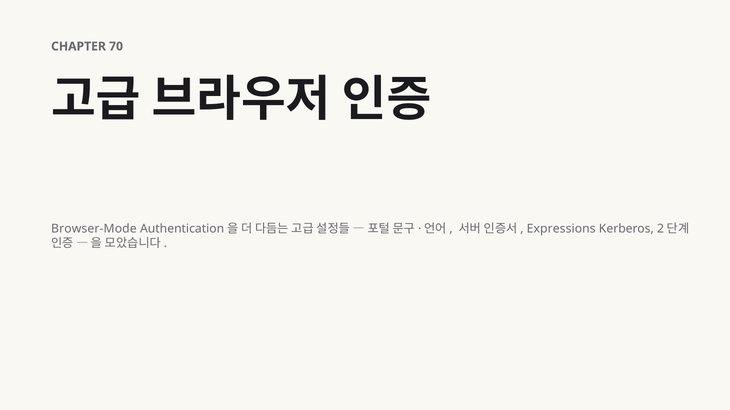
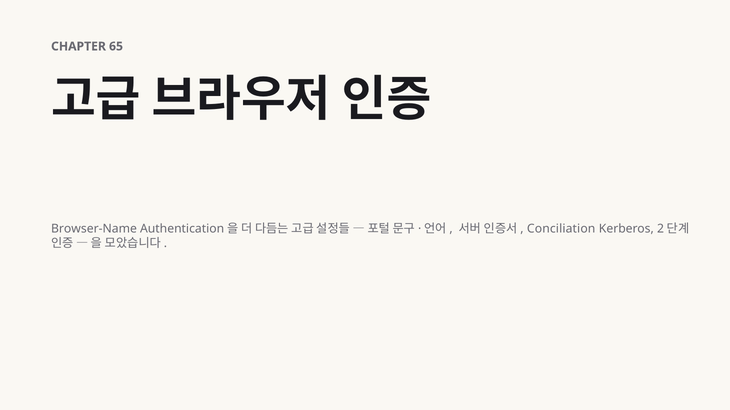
70: 70 -> 65 (116, 46)
Browser-Mode: Browser-Mode -> Browser-Name (94, 229)
Expressions: Expressions -> Conciliation (561, 229)
